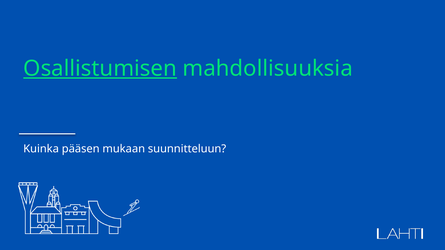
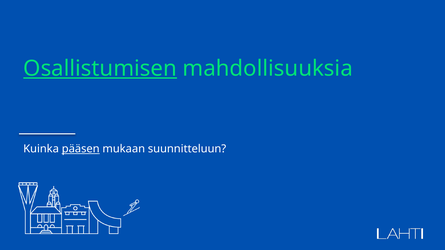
pääsen underline: none -> present (81, 149)
